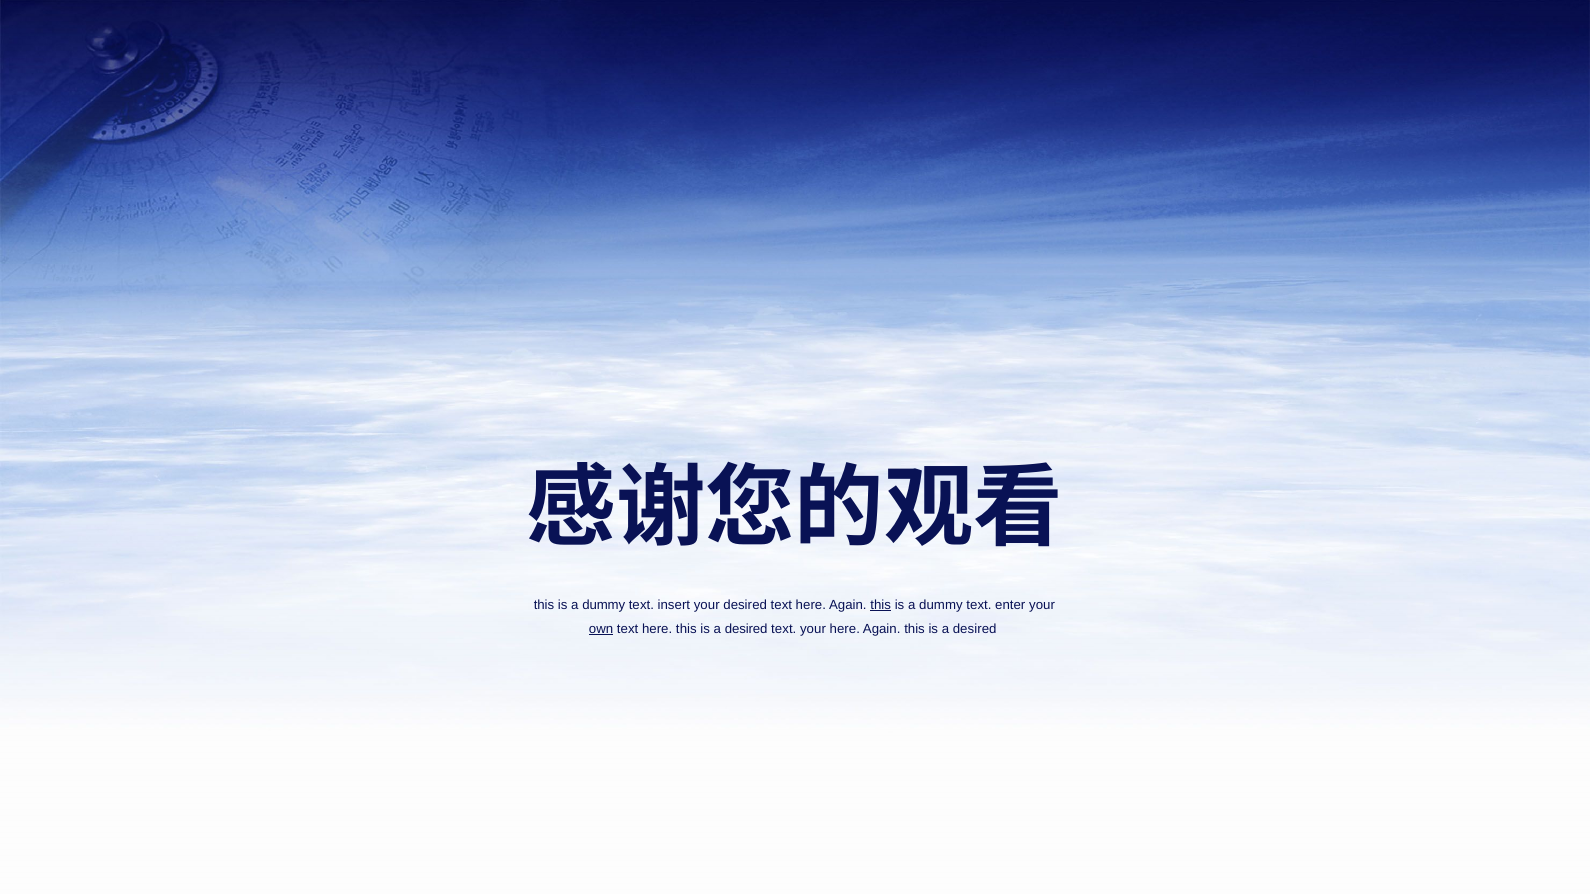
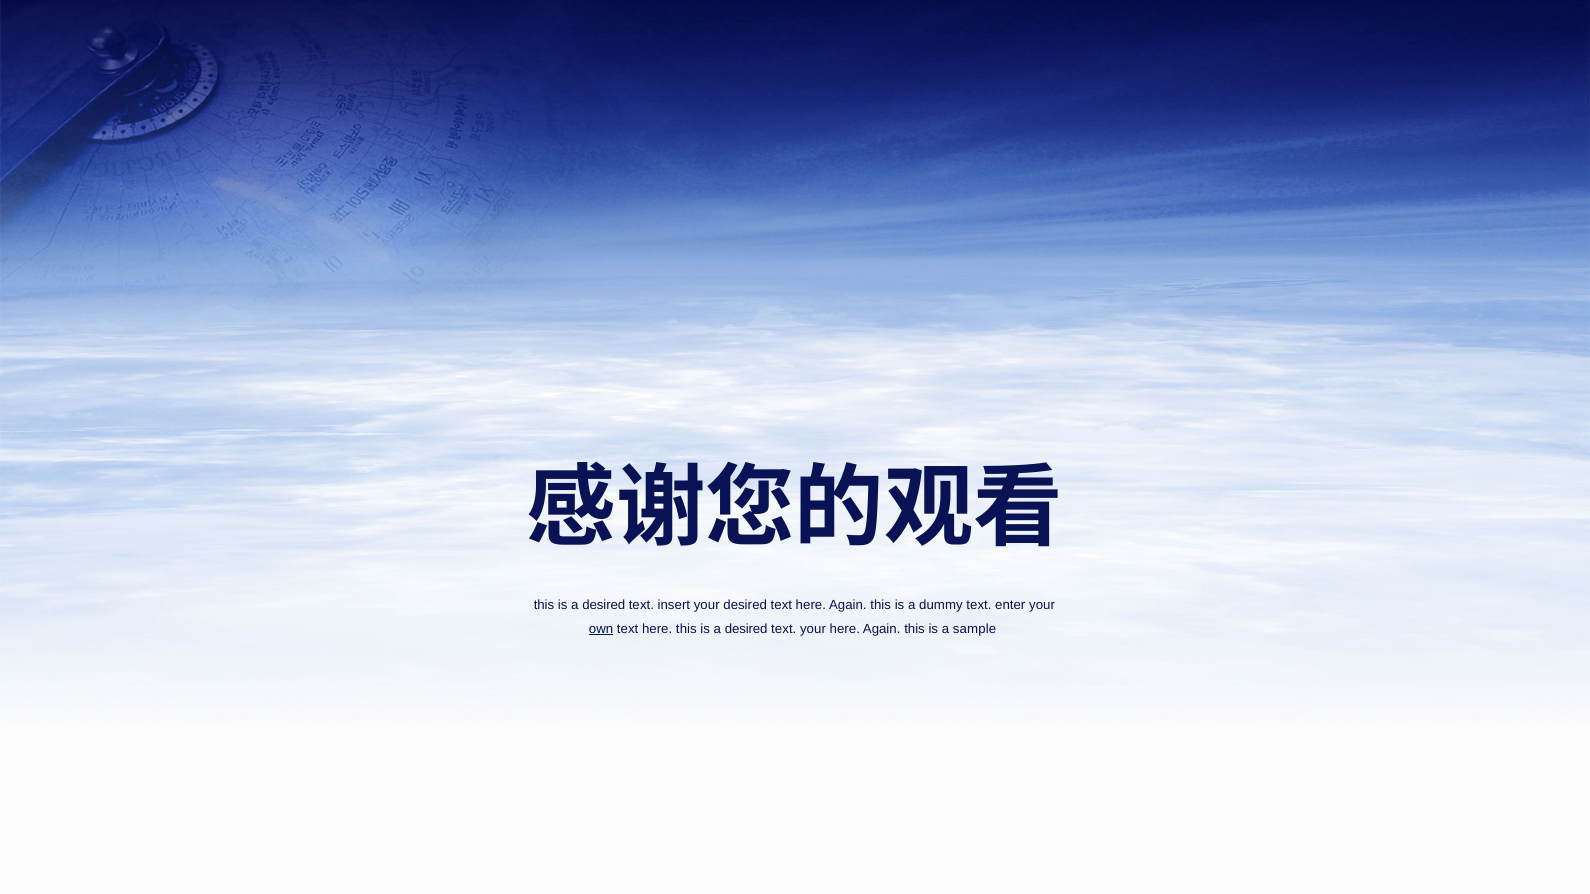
dummy: dummy -> desired (604, 605)
this underline: present -> none (881, 605)
desired: desired -> sample (975, 629)
